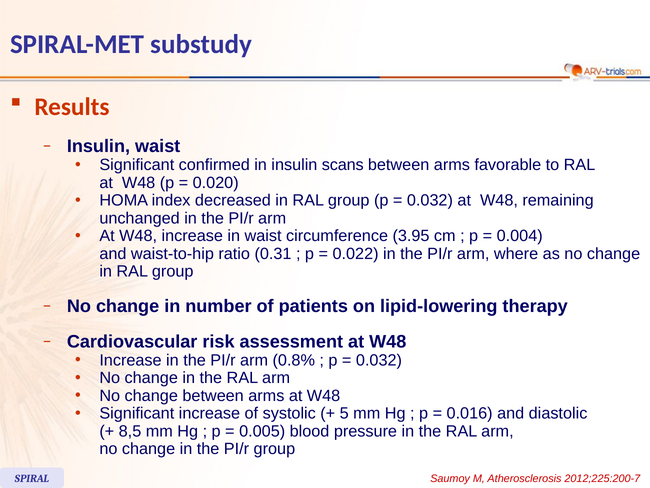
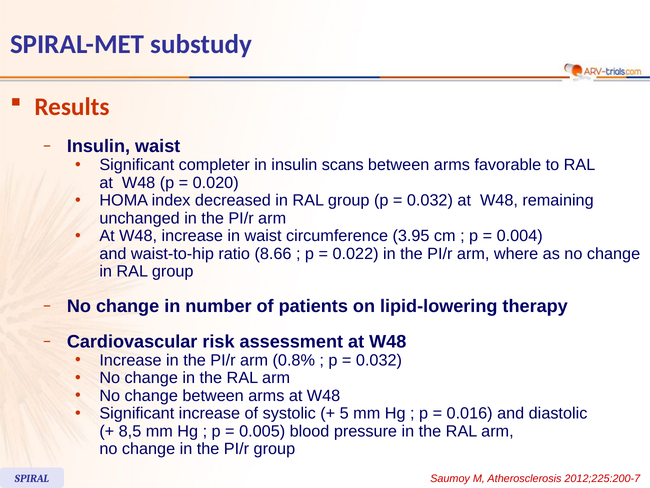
confirmed: confirmed -> completer (214, 165)
0.31: 0.31 -> 8.66 (273, 254)
